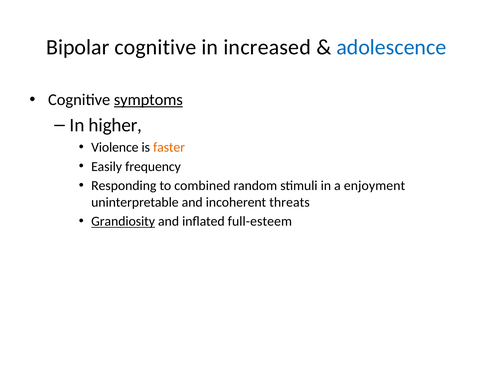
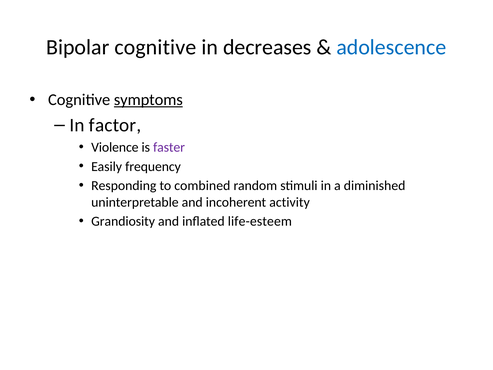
increased: increased -> decreases (267, 47)
higher: higher -> factor (115, 125)
faster colour: orange -> purple (169, 147)
enjoyment: enjoyment -> diminished (375, 186)
threats: threats -> activity (290, 202)
Grandiosity underline: present -> none (123, 221)
full-esteem: full-esteem -> life-esteem (260, 221)
